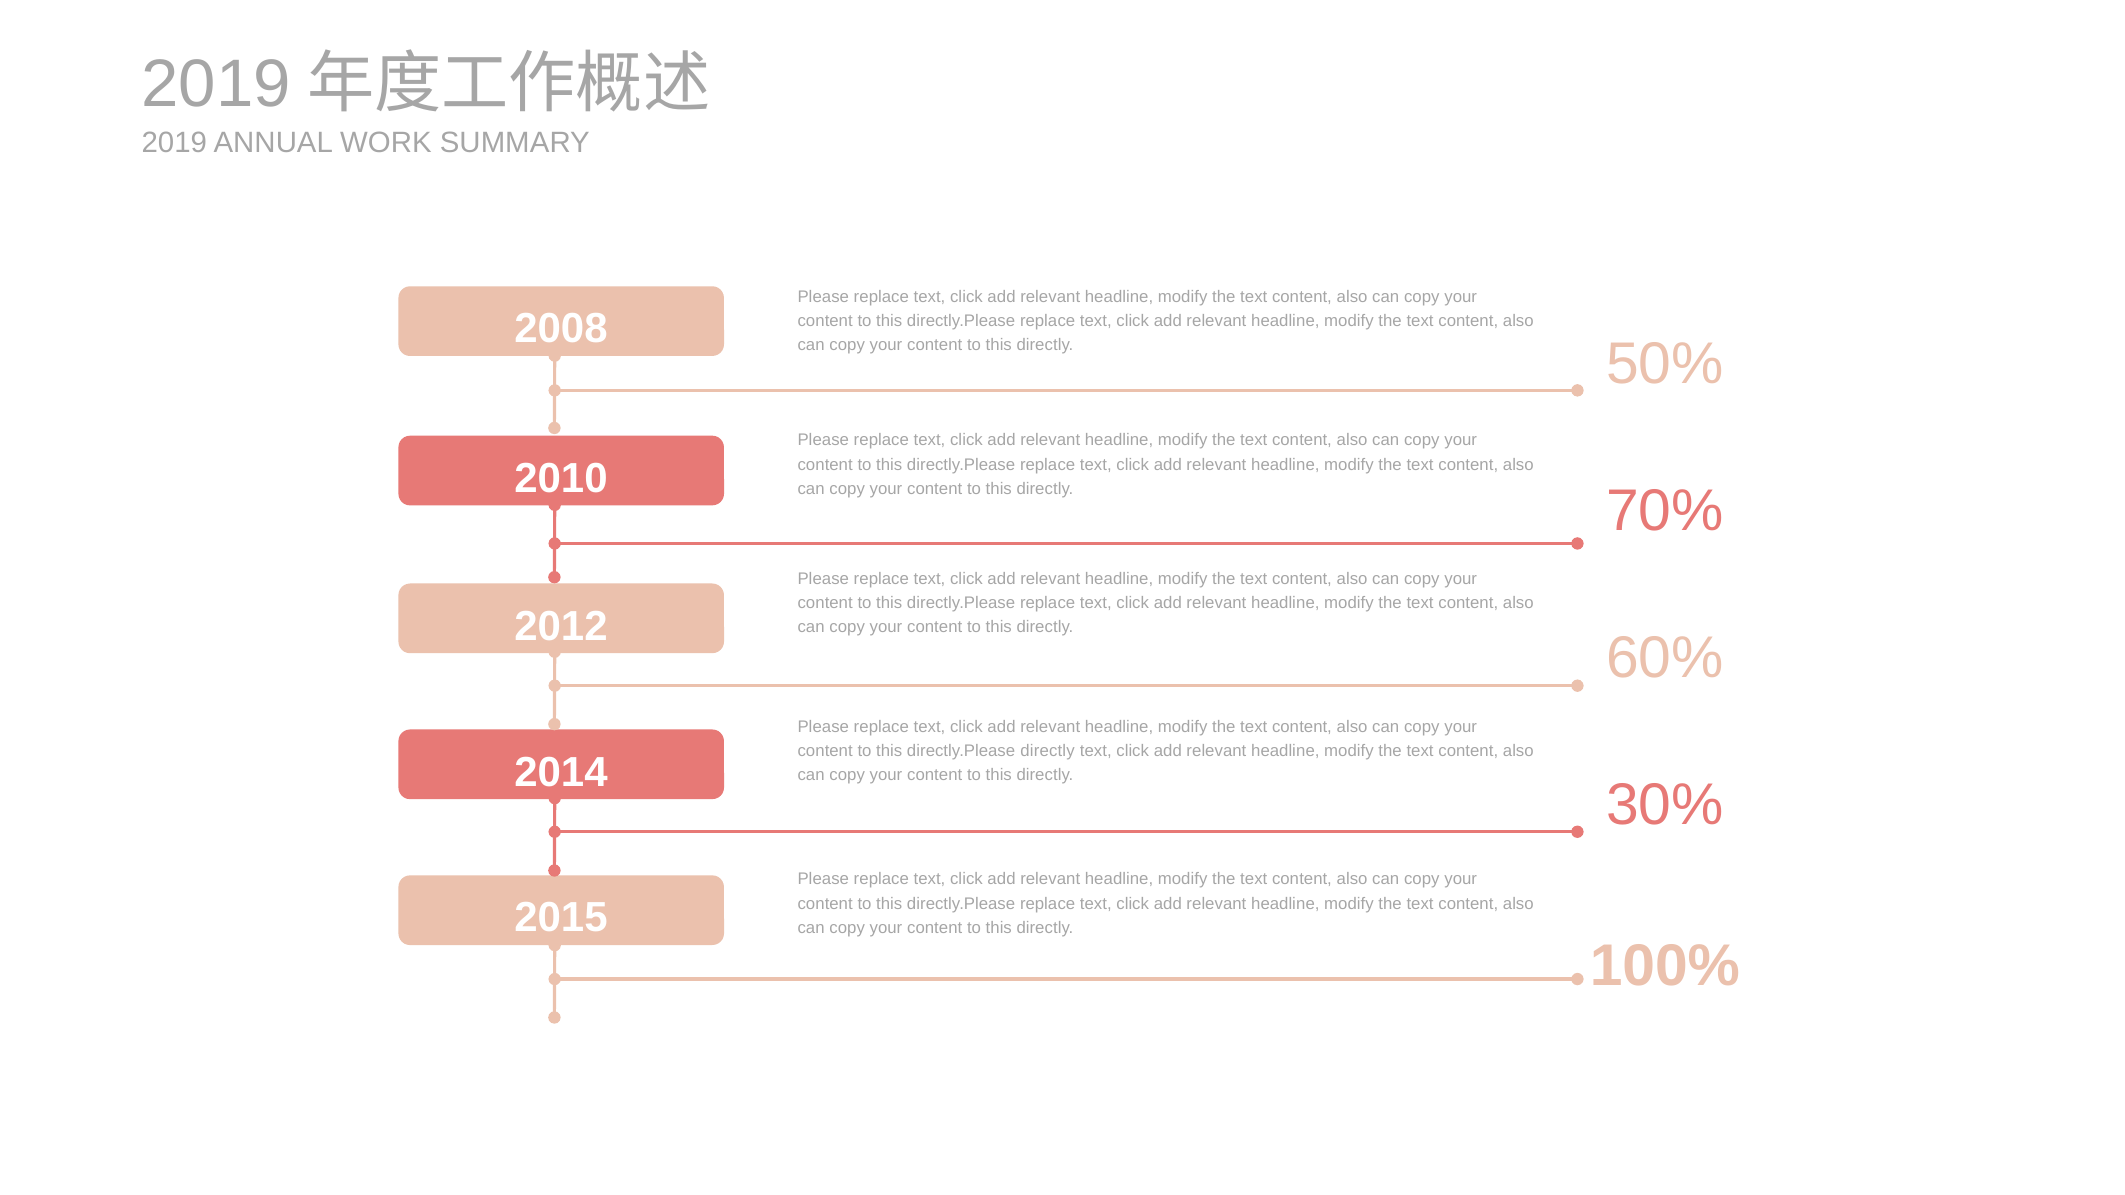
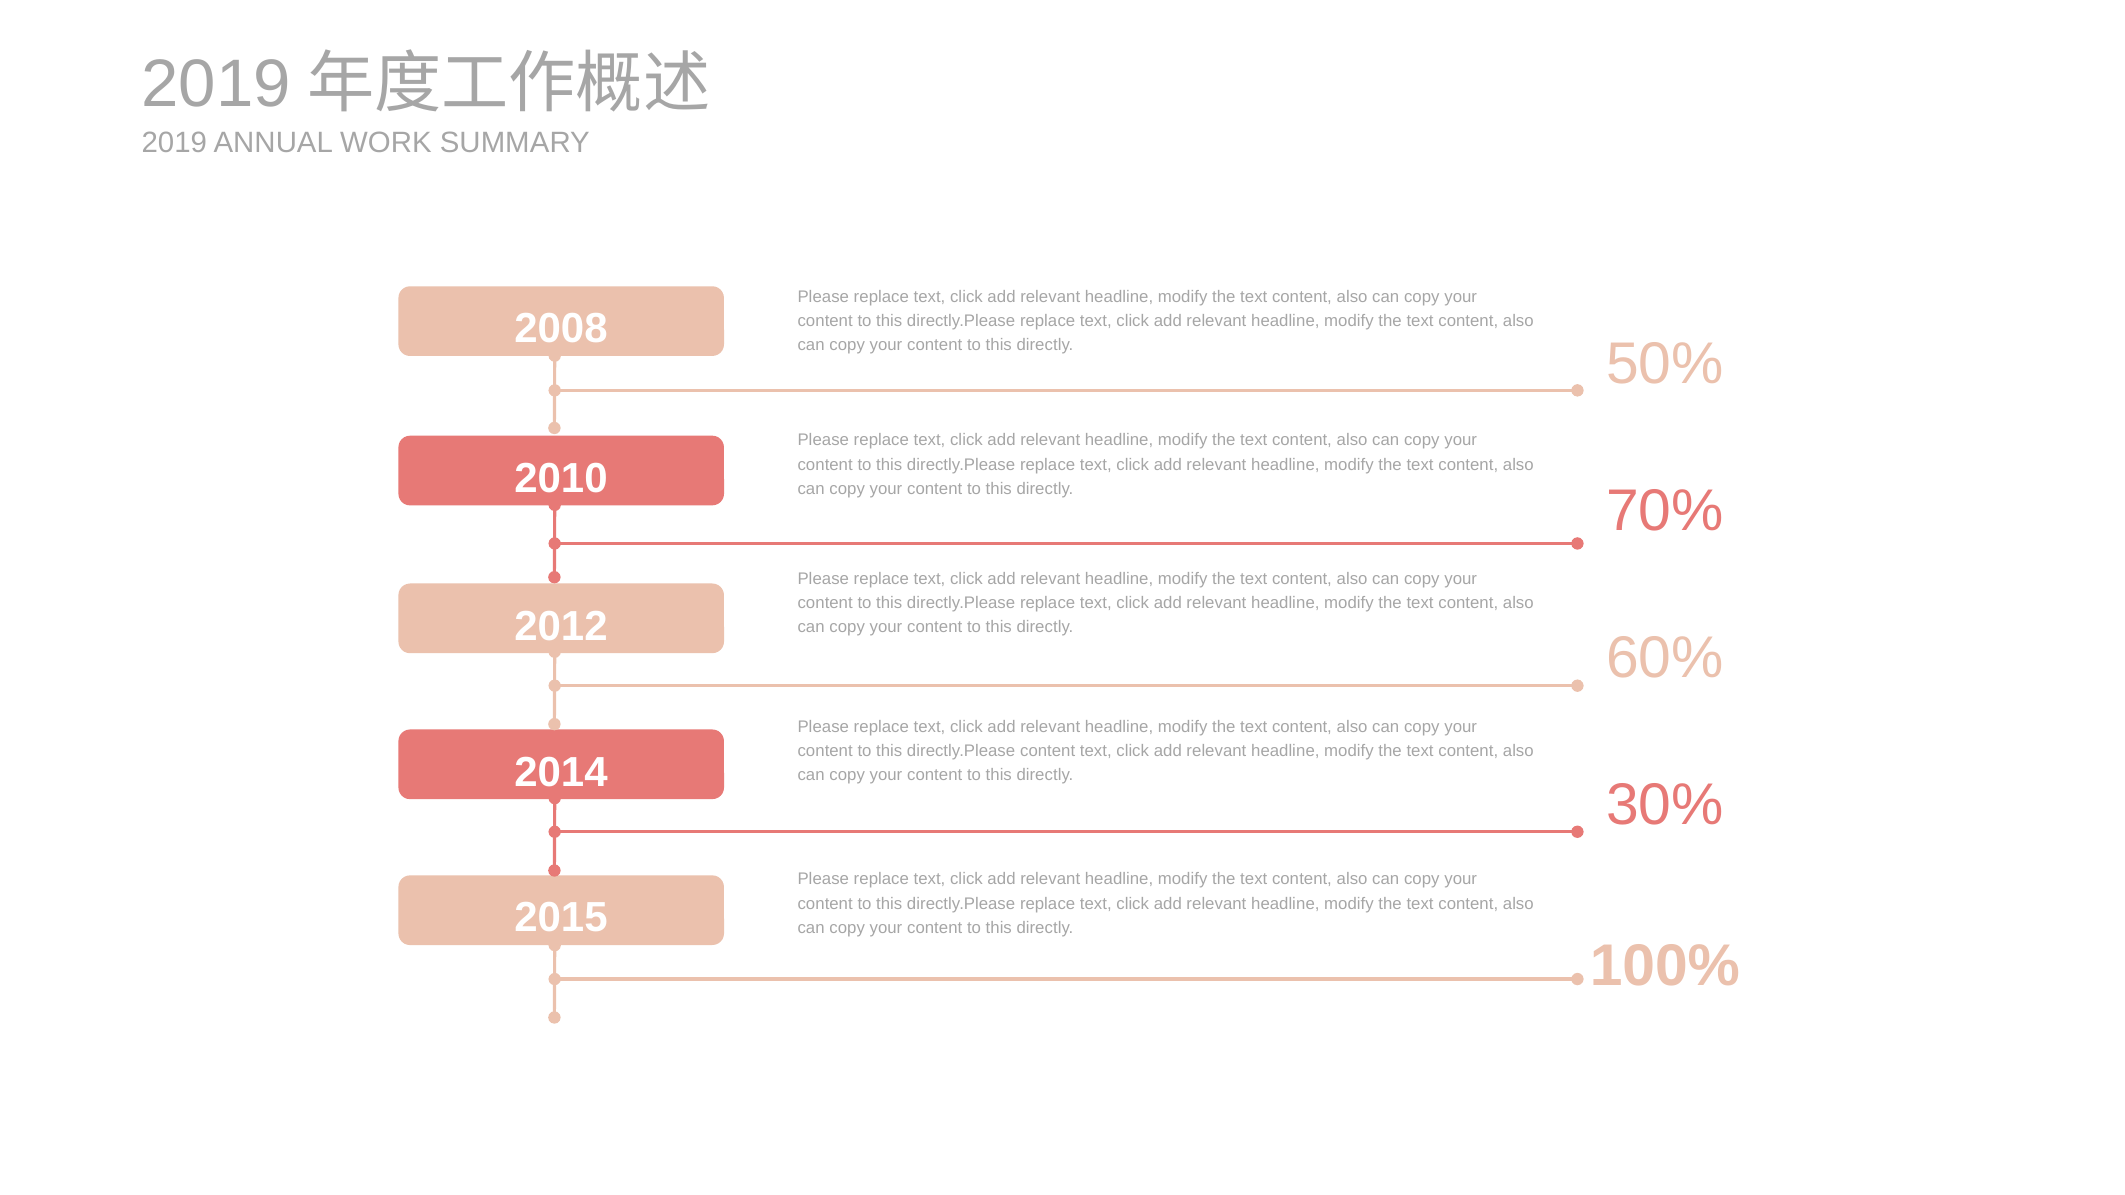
directly.Please directly: directly -> content (1048, 751)
